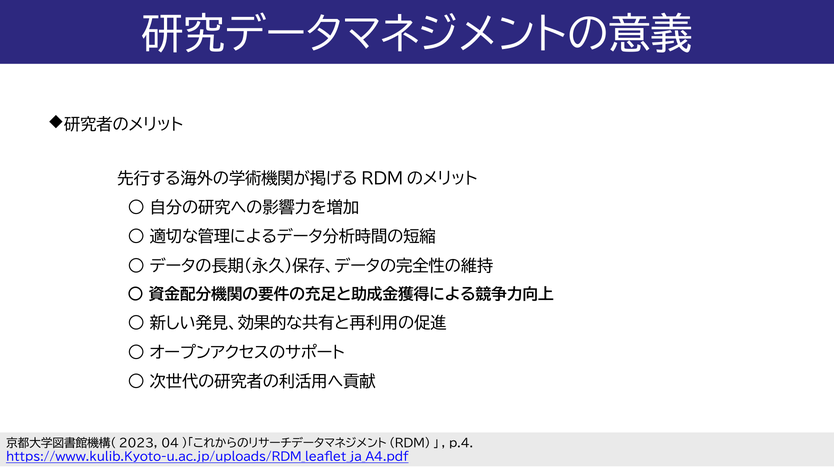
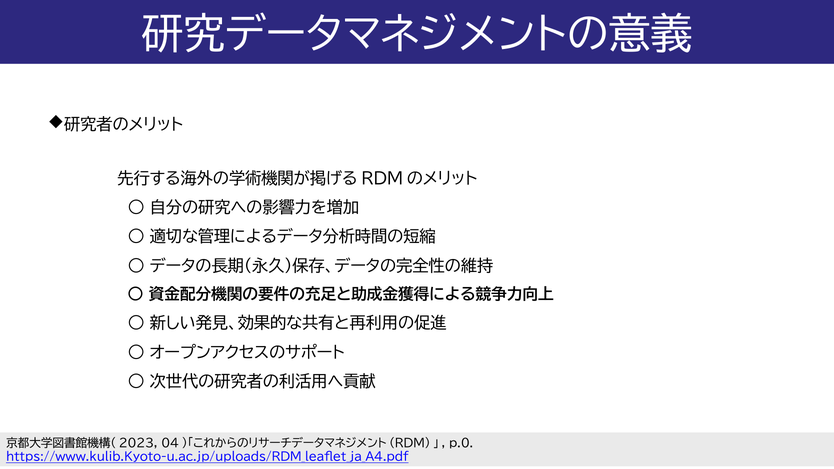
p.4: p.4 -> p.0 (461, 443)
